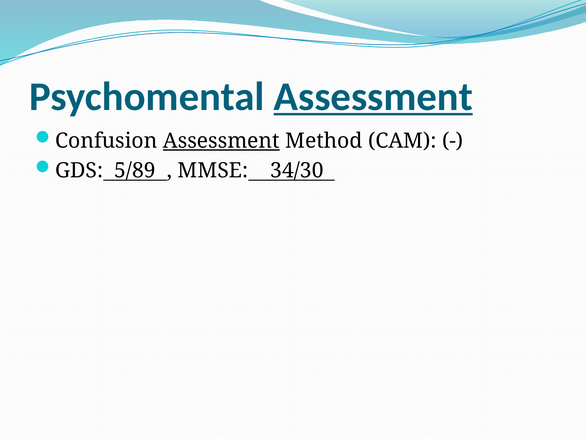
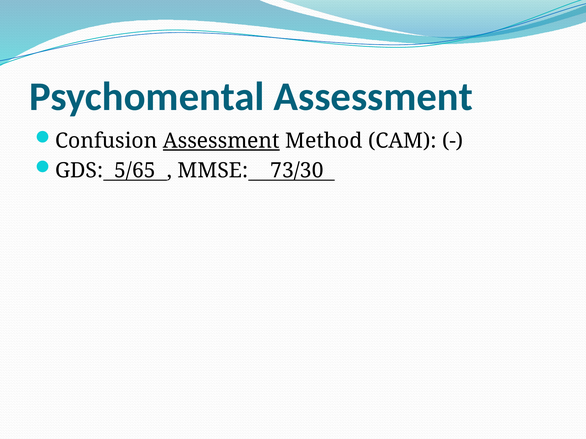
Assessment underline: present -> none (373, 97)
5/89: 5/89 -> 5/65 (135, 171)
34/30: 34/30 -> 73/30 (297, 171)
